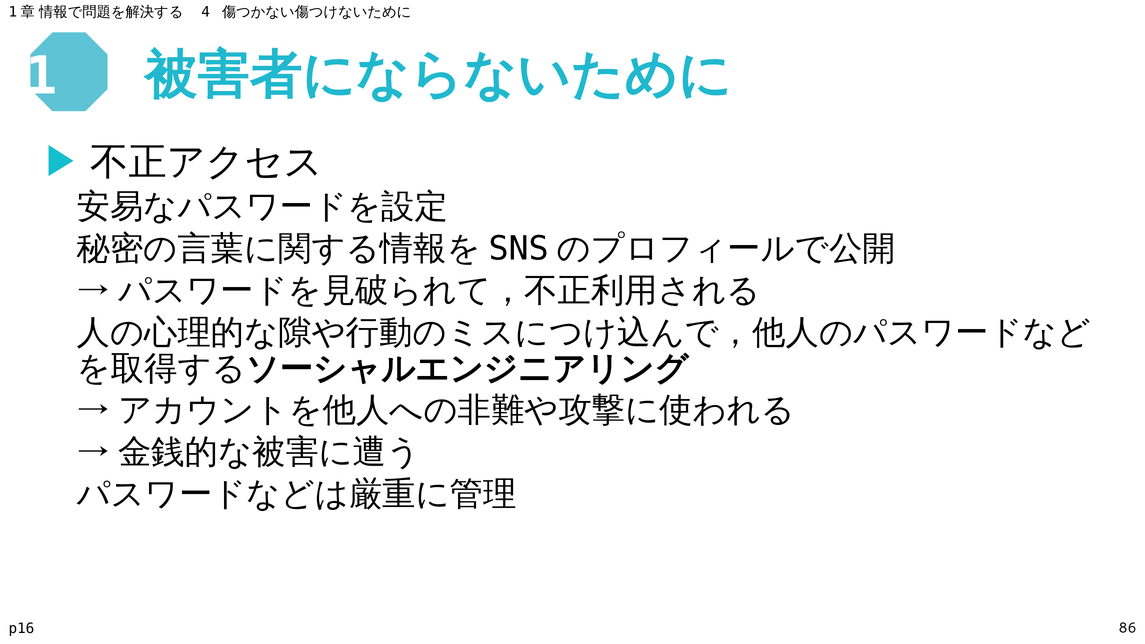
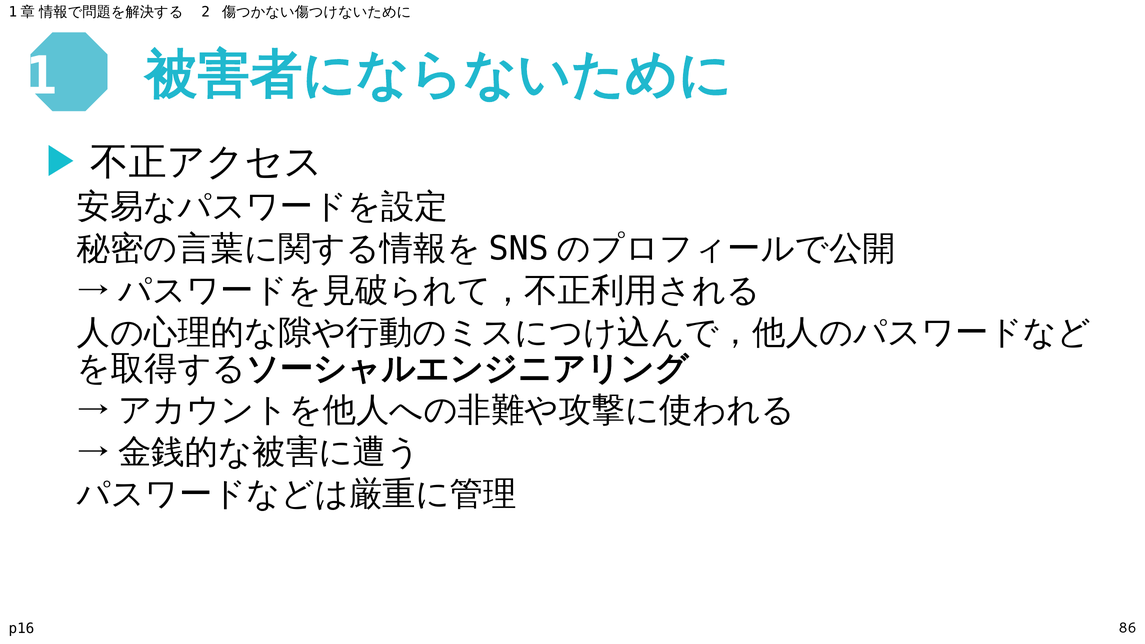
4: 4 -> 2 (206, 12)
